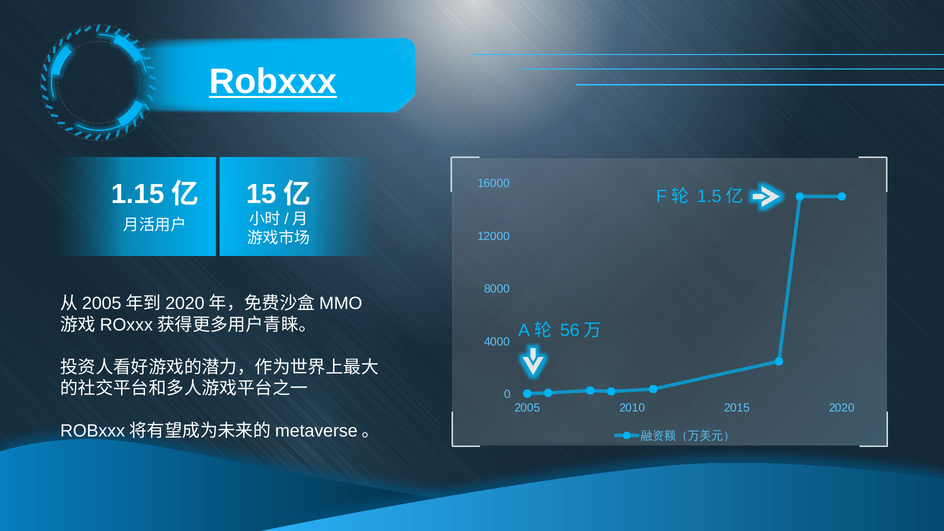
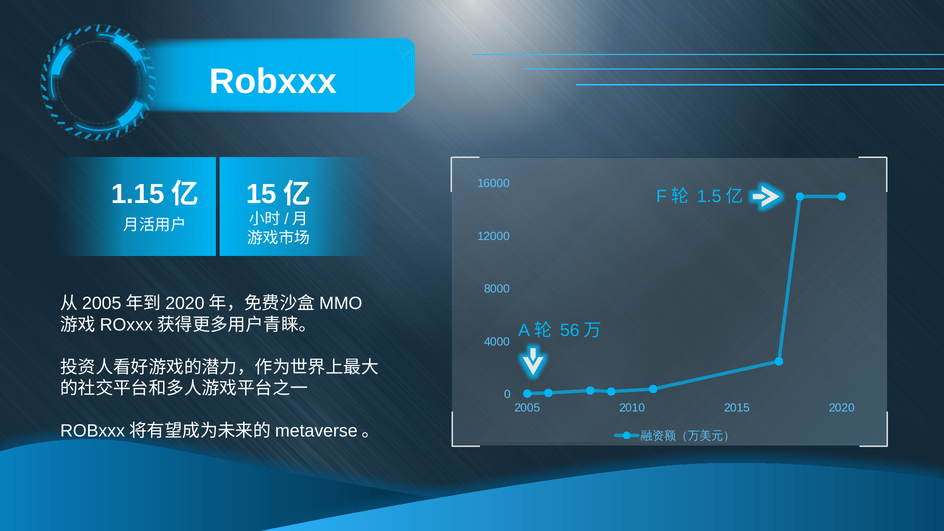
Robxxx underline: present -> none (273, 82)
